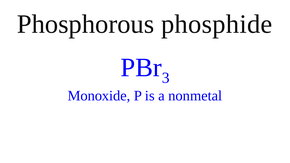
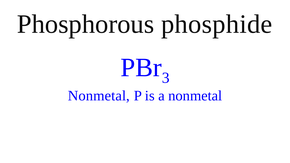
Monoxide: Monoxide -> Nonmetal (99, 96)
